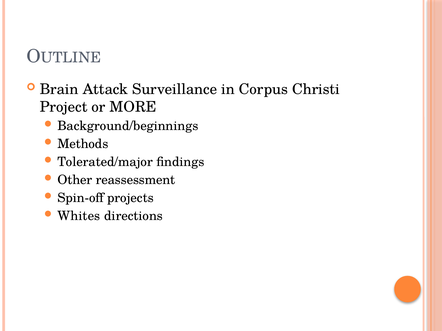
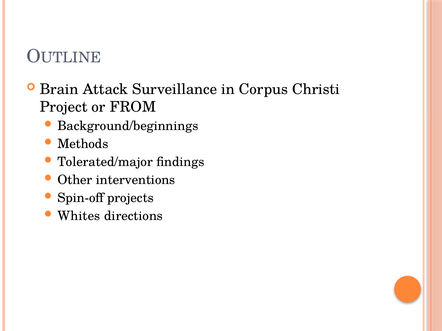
MORE: MORE -> FROM (133, 107)
reassessment: reassessment -> interventions (136, 180)
